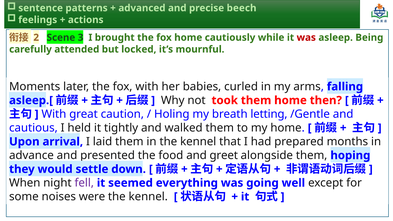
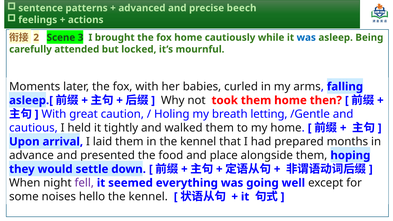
was colour: red -> blue (306, 38)
greet: greet -> place (224, 155)
were: were -> hello (92, 197)
